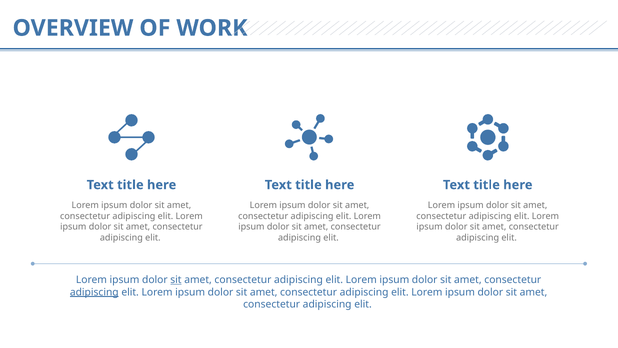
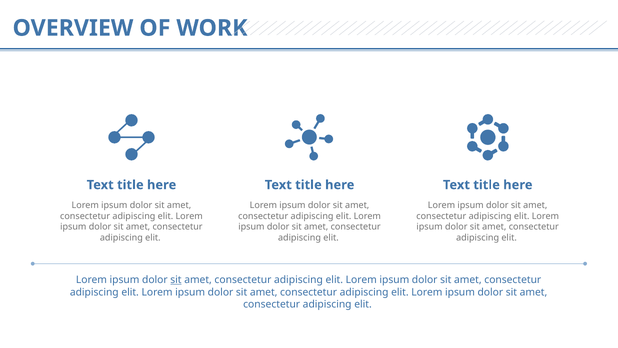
adipiscing underline: present -> none (94, 292)
